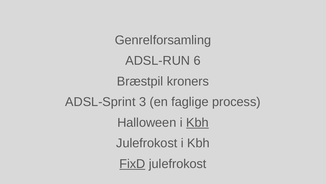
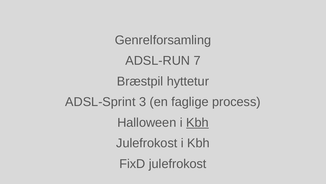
6: 6 -> 7 (197, 61)
kroners: kroners -> hyttetur (188, 81)
FixD underline: present -> none (132, 163)
